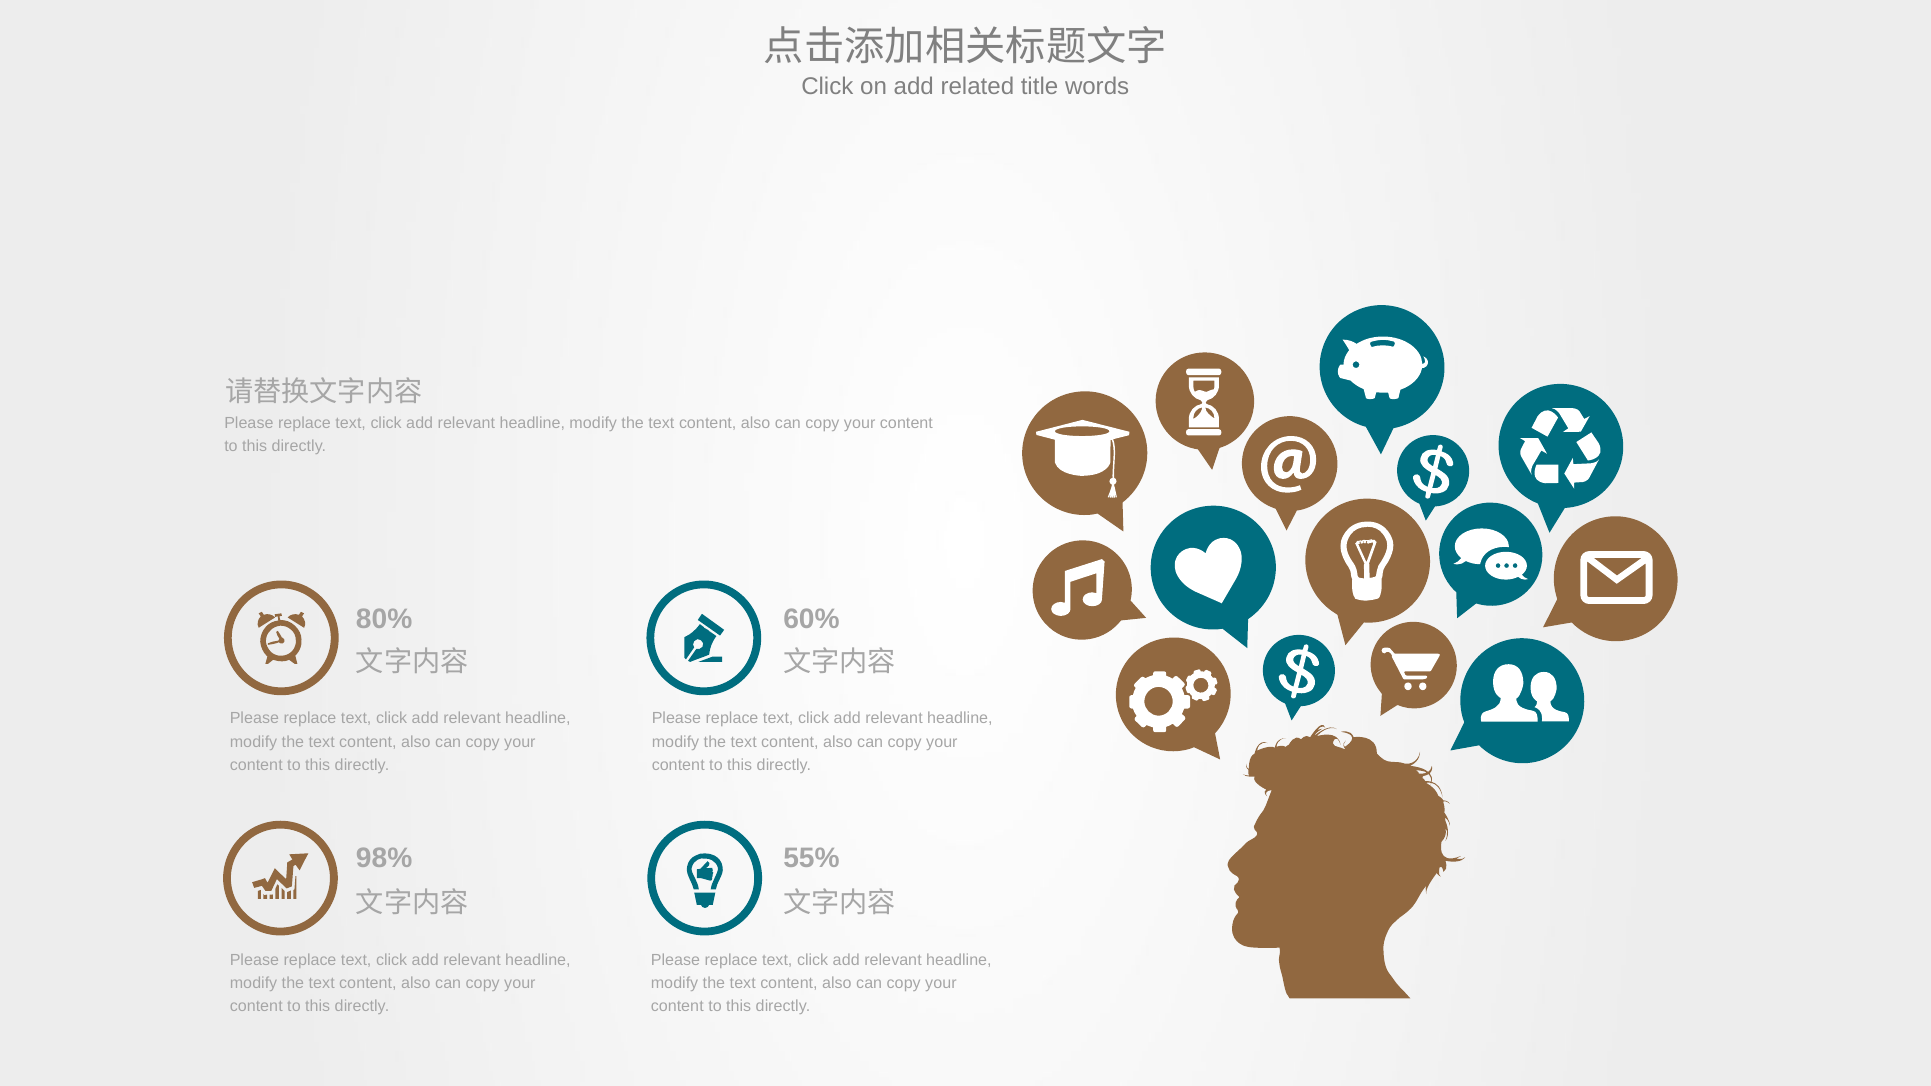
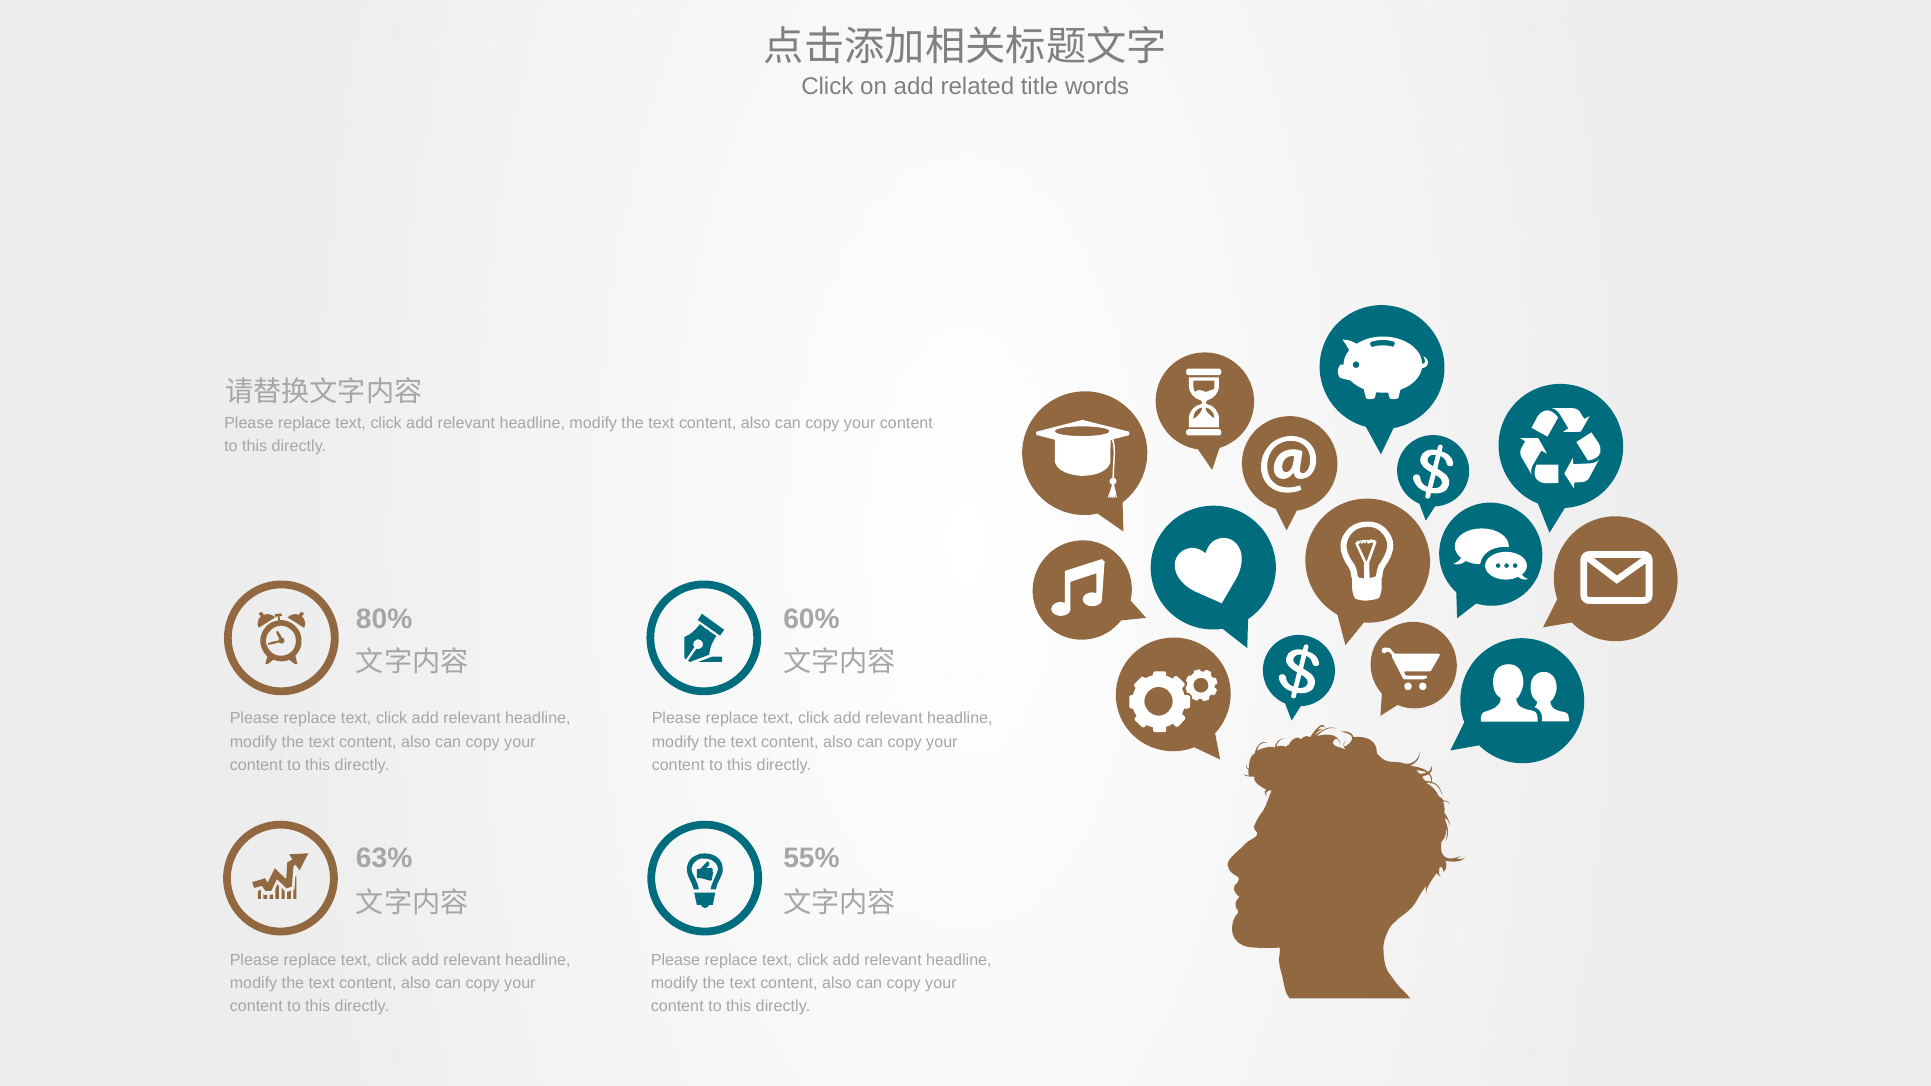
98%: 98% -> 63% (384, 859)
